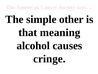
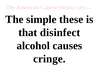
other: other -> these (71, 19)
meaning: meaning -> disinfect (60, 32)
